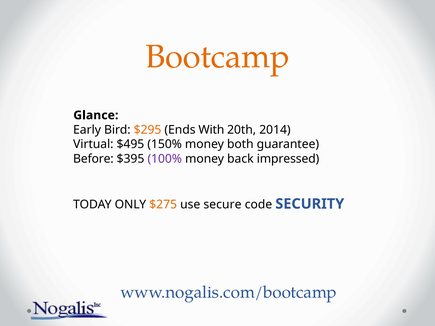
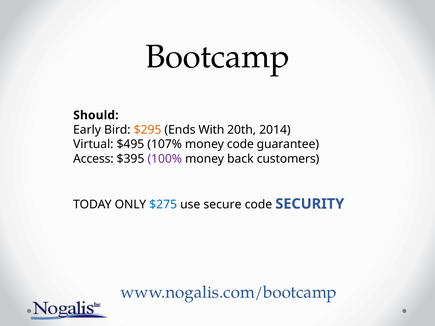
Bootcamp colour: orange -> black (218, 57)
Glance: Glance -> Should (96, 115)
150%: 150% -> 107% (165, 144)
money both: both -> code (240, 144)
Before: Before -> Access (93, 159)
impressed: impressed -> customers (288, 159)
$275 colour: orange -> blue (163, 205)
